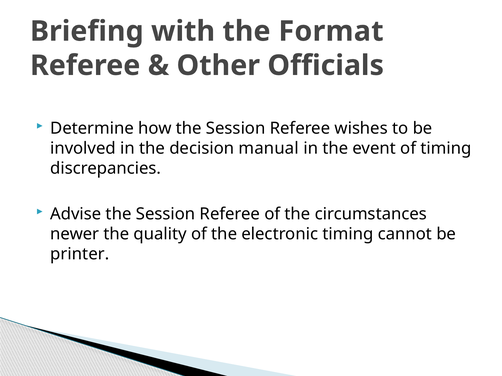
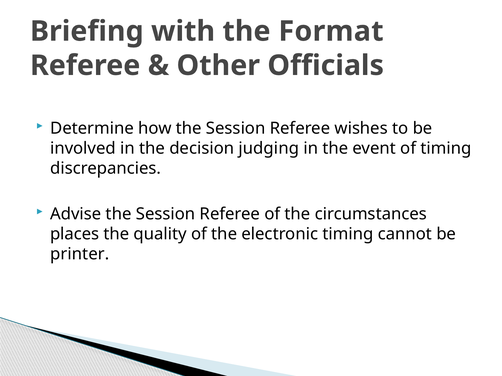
manual: manual -> judging (269, 148)
newer: newer -> places (75, 234)
